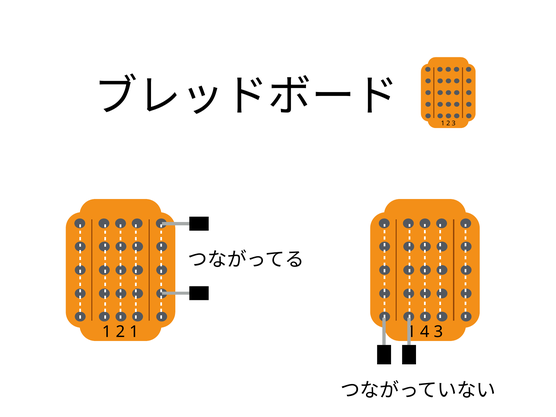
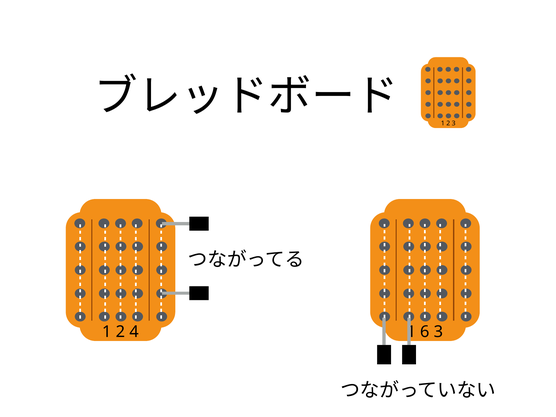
2 1: 1 -> 4 (134, 332)
4: 4 -> 6 (425, 332)
